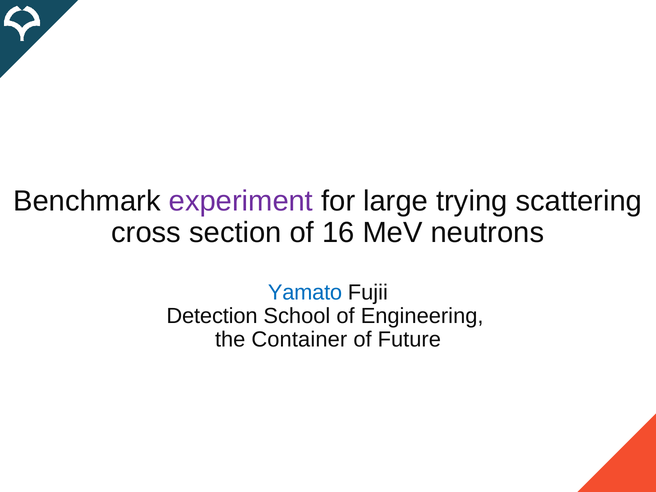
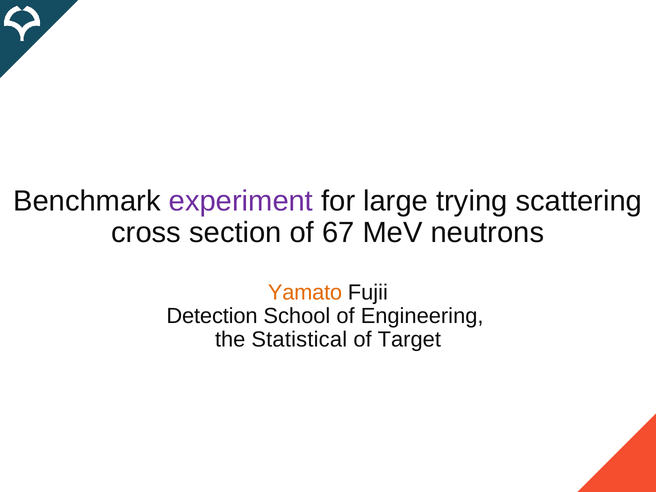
16: 16 -> 67 (338, 233)
Yamato colour: blue -> orange (305, 293)
Container: Container -> Statistical (299, 340)
Future: Future -> Target (409, 340)
